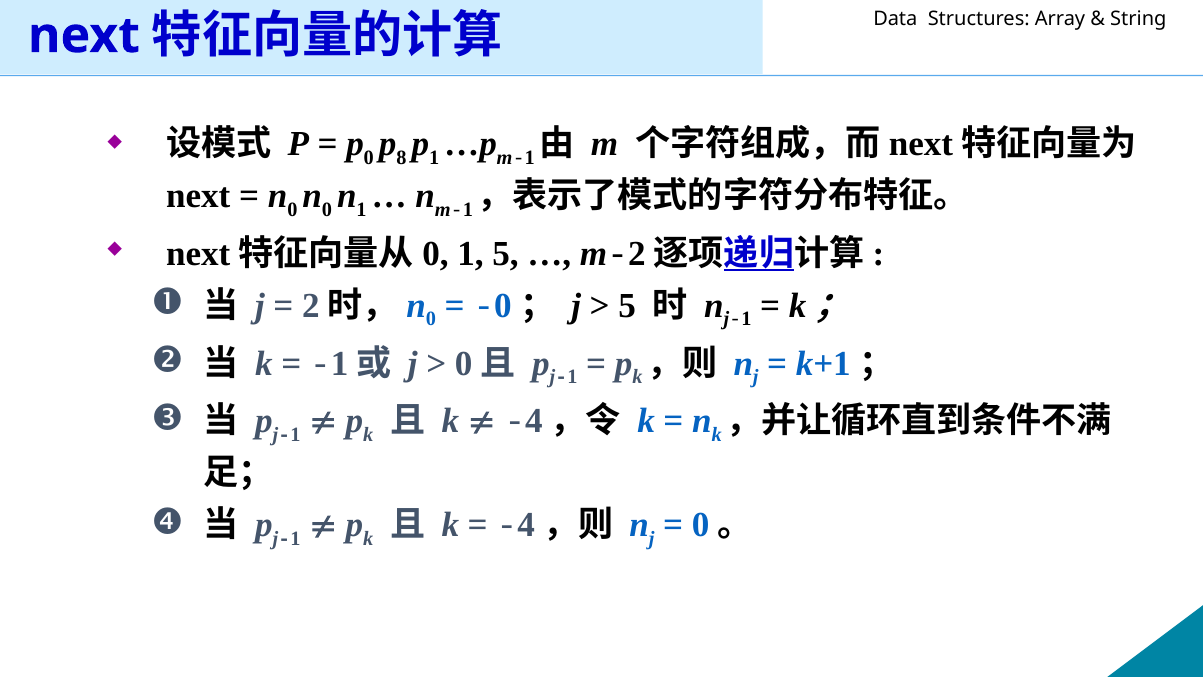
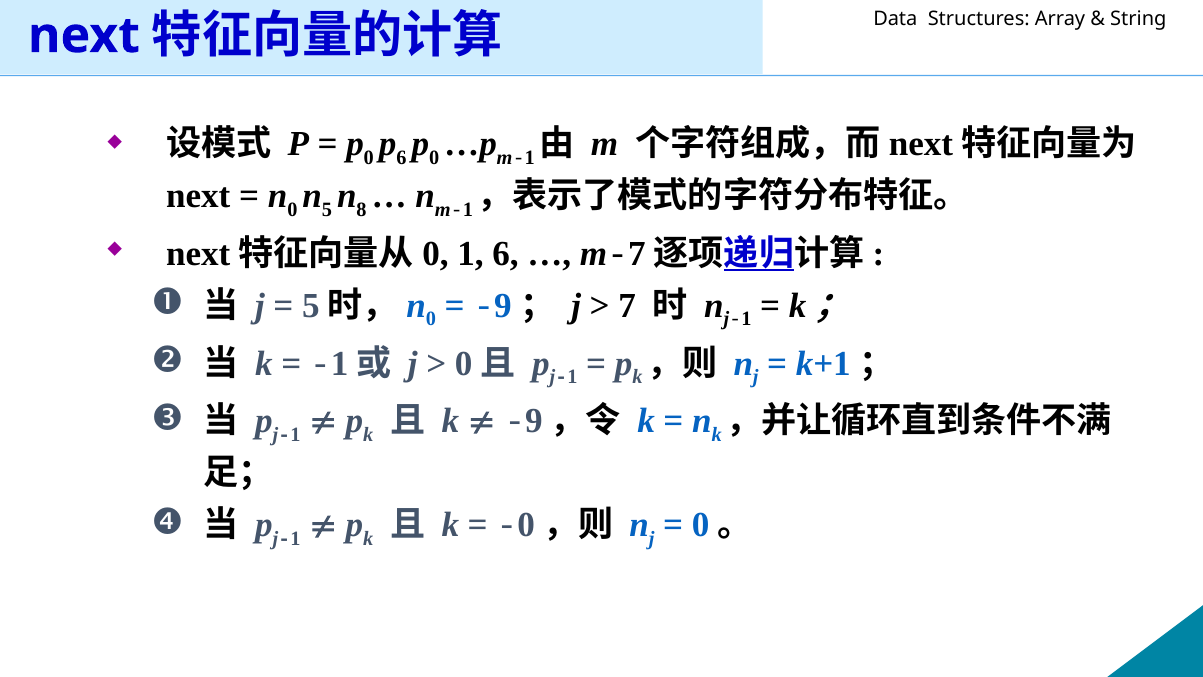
p 8: 8 -> 6 (401, 157)
1: 1 -> 0 (434, 157)
0: 0 -> 5 (327, 210)
1: 1 -> 8 (362, 210)
1 5: 5 -> 6 (506, 253)
2: 2 -> 7 (637, 253)
2: 2 -> 5 (311, 305)
0: 0 -> 9 (503, 305)
5: 5 -> 7 (627, 305)
4: 4 -> 9 (534, 421)
4: 4 -> 0 (526, 525)
